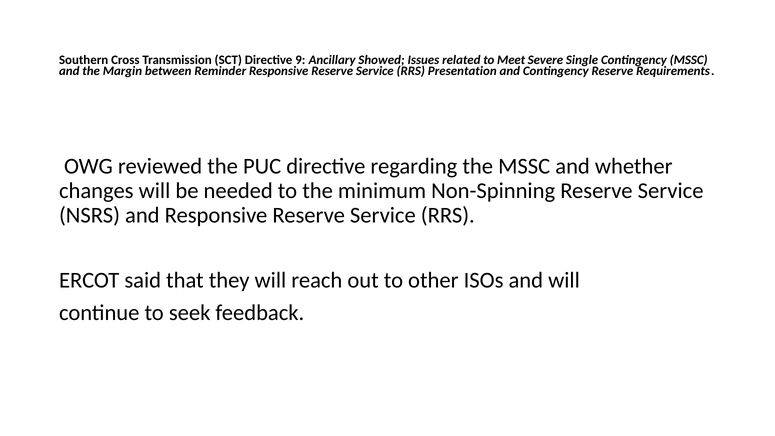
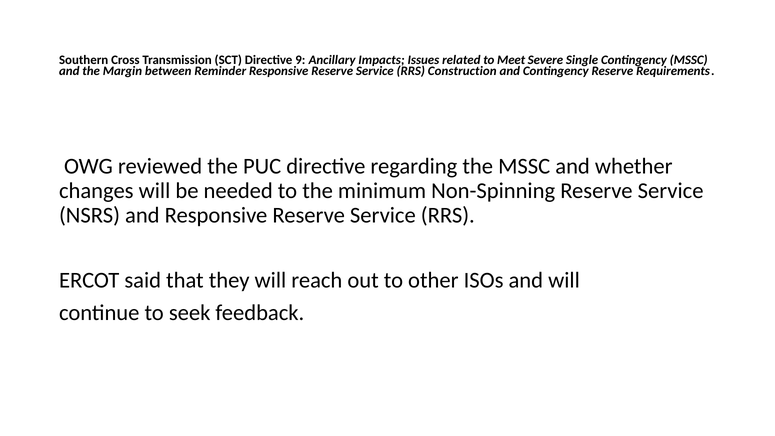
Showed: Showed -> Impacts (381, 60)
Presentation: Presentation -> Construction (462, 71)
